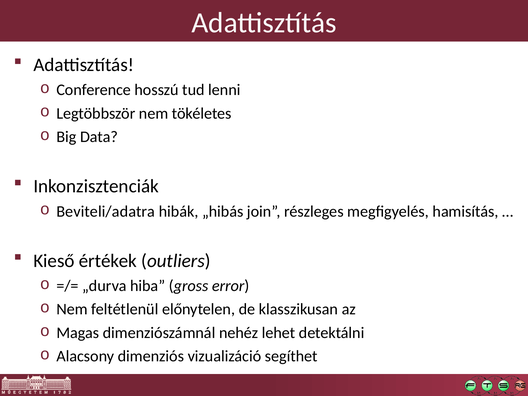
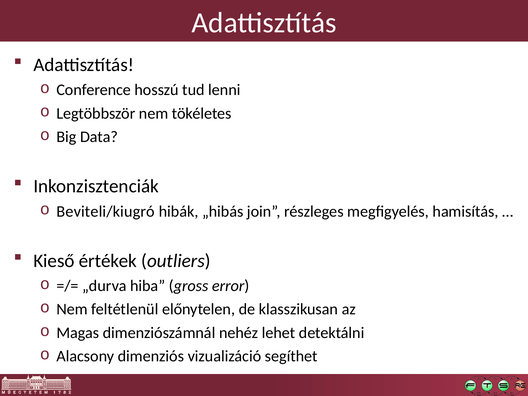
Beviteli/adatra: Beviteli/adatra -> Beviteli/kiugró (106, 211)
